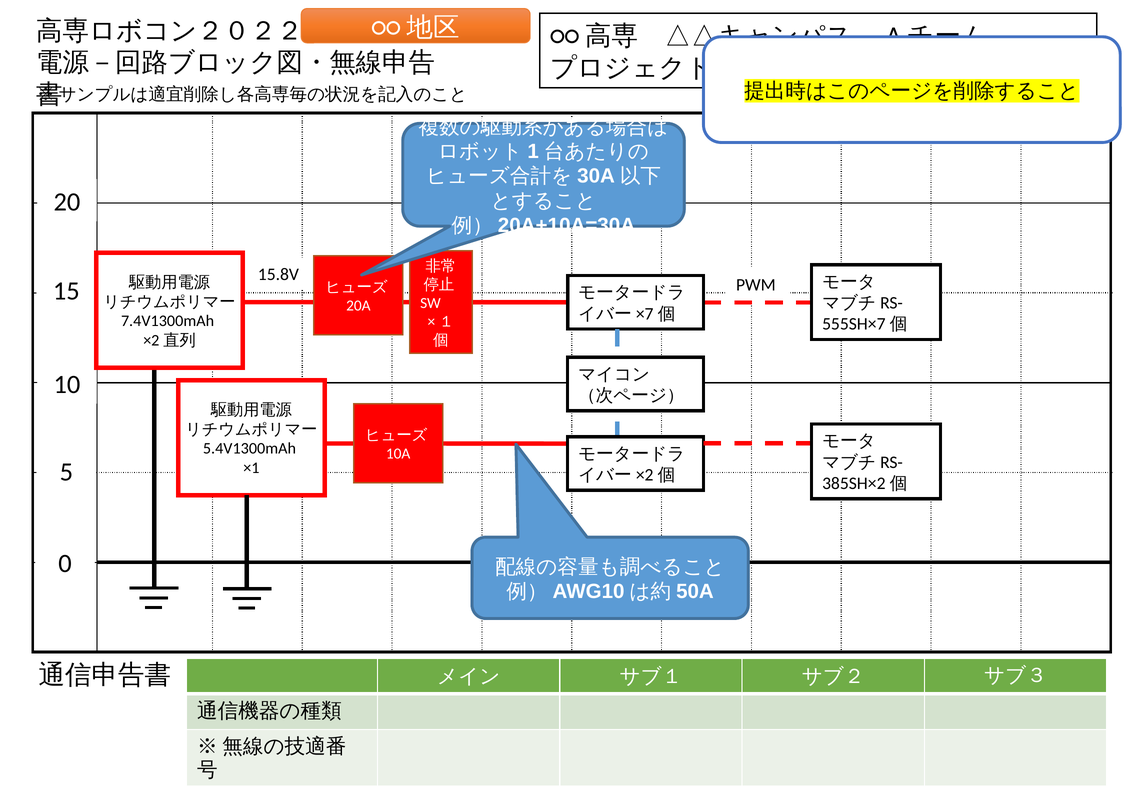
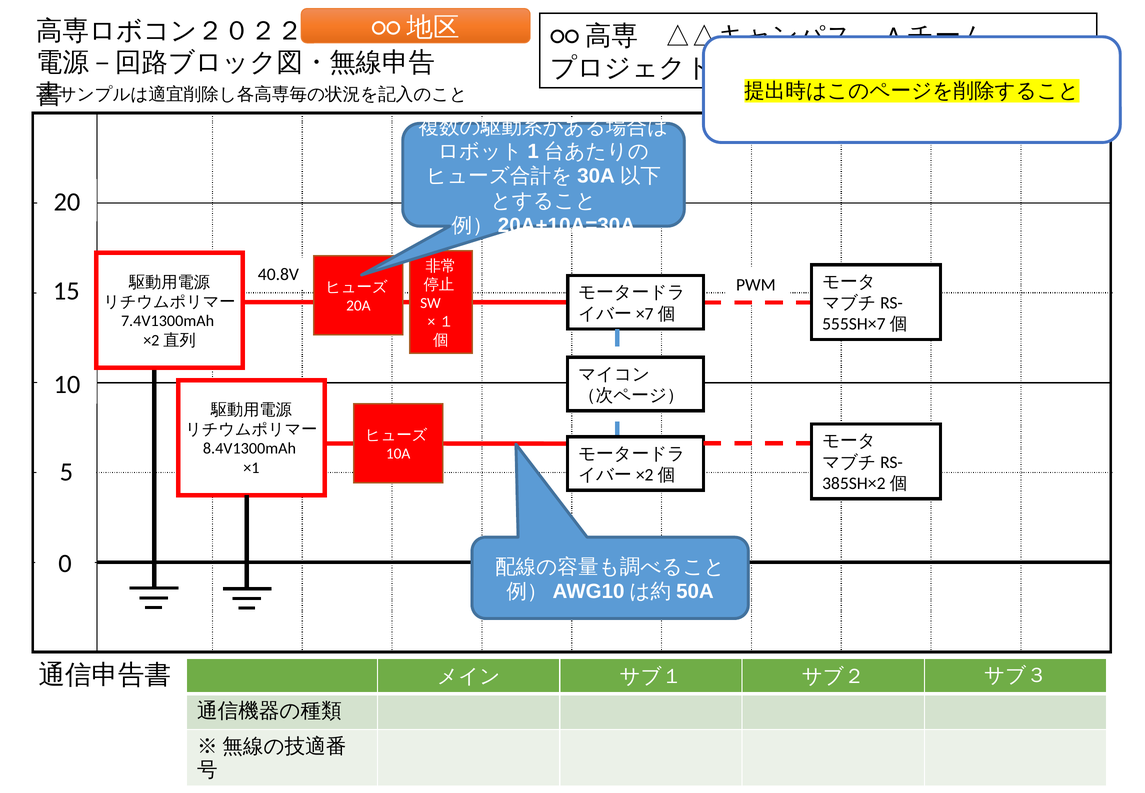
15.8V: 15.8V -> 40.8V (278, 274)
5.4V1300mAh: 5.4V1300mAh -> 8.4V1300mAh (249, 448)
